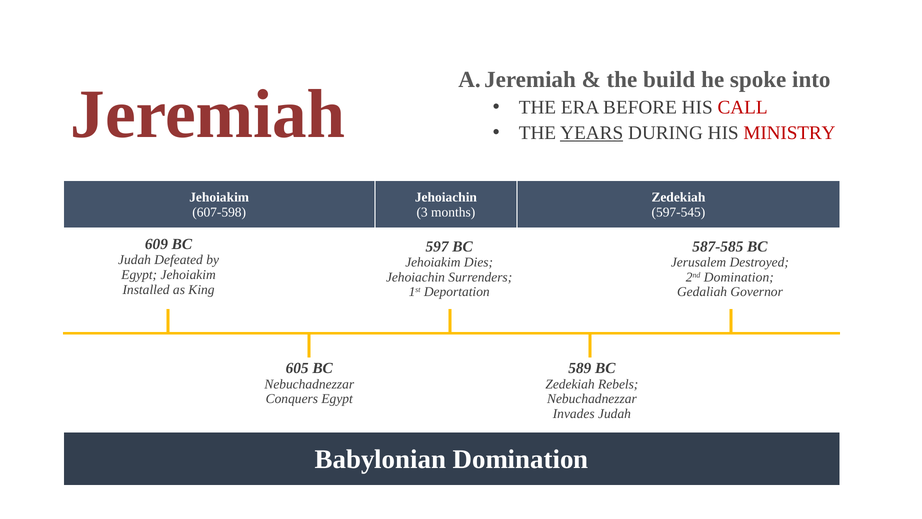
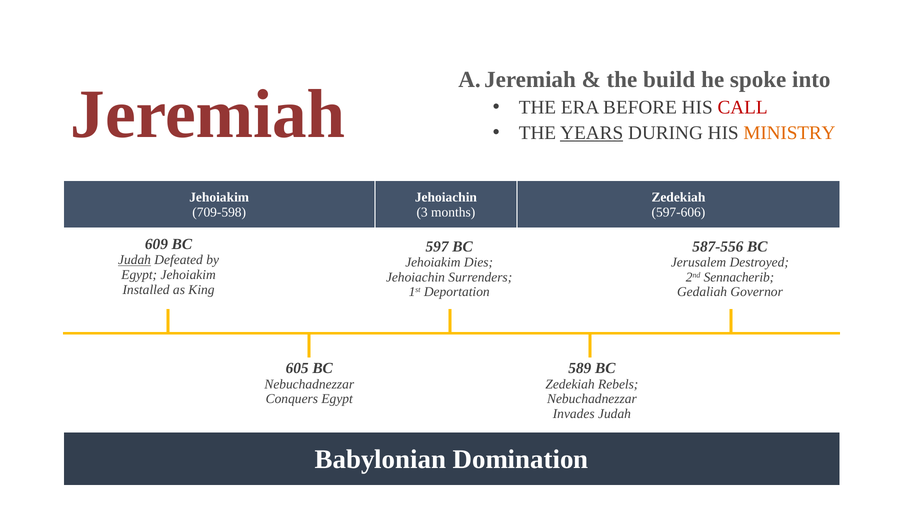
MINISTRY colour: red -> orange (789, 133)
607-598: 607-598 -> 709-598 (219, 212)
597-545: 597-545 -> 597-606 (678, 212)
587-585: 587-585 -> 587-556 (718, 246)
Judah underline: none -> present (135, 260)
2nd Domination: Domination -> Sennacherib (739, 277)
